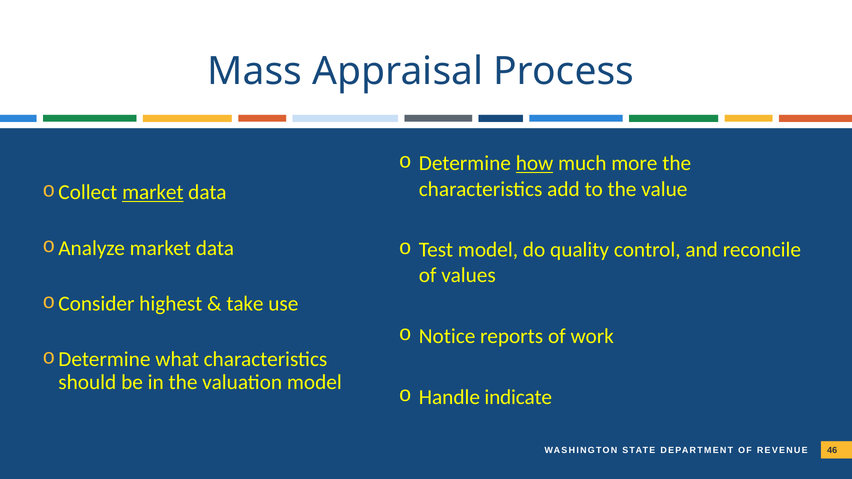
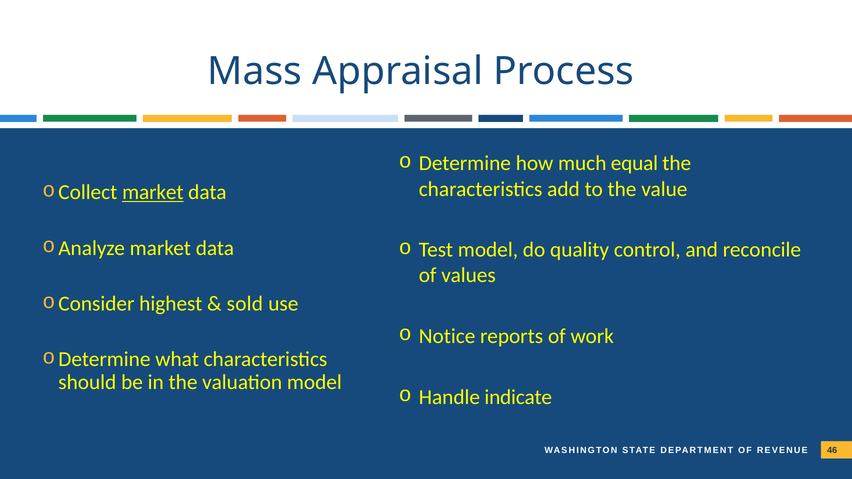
how underline: present -> none (535, 164)
more: more -> equal (634, 164)
take: take -> sold (245, 304)
